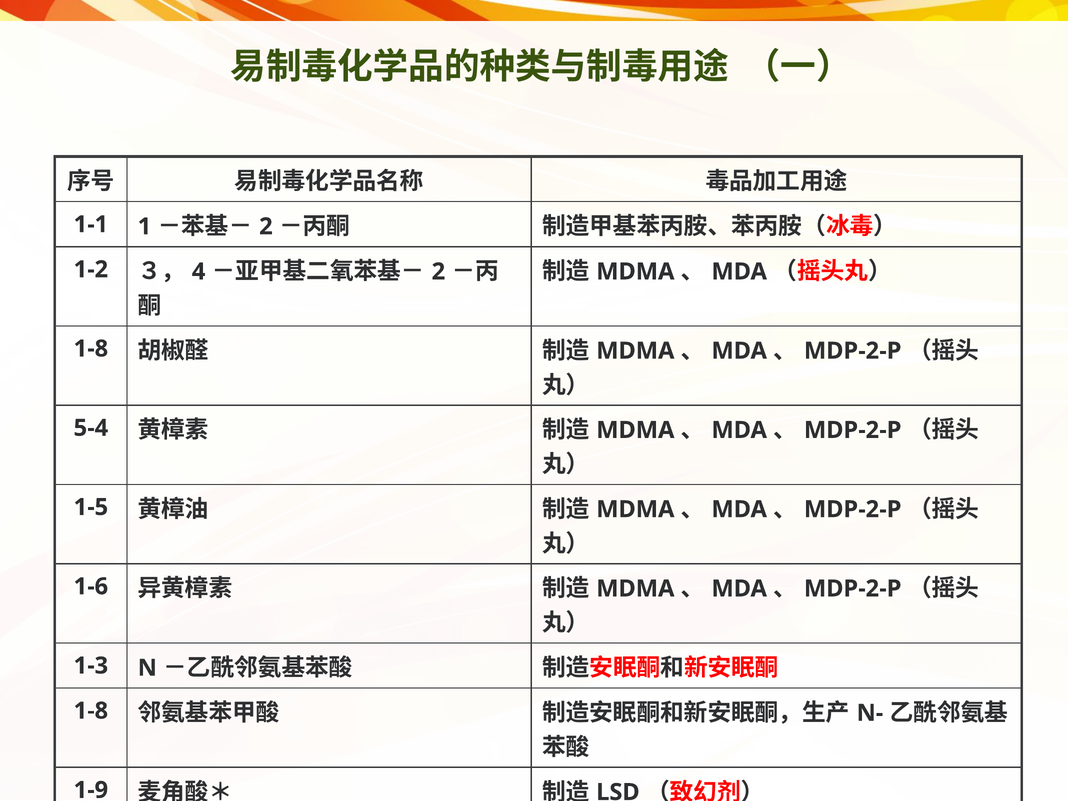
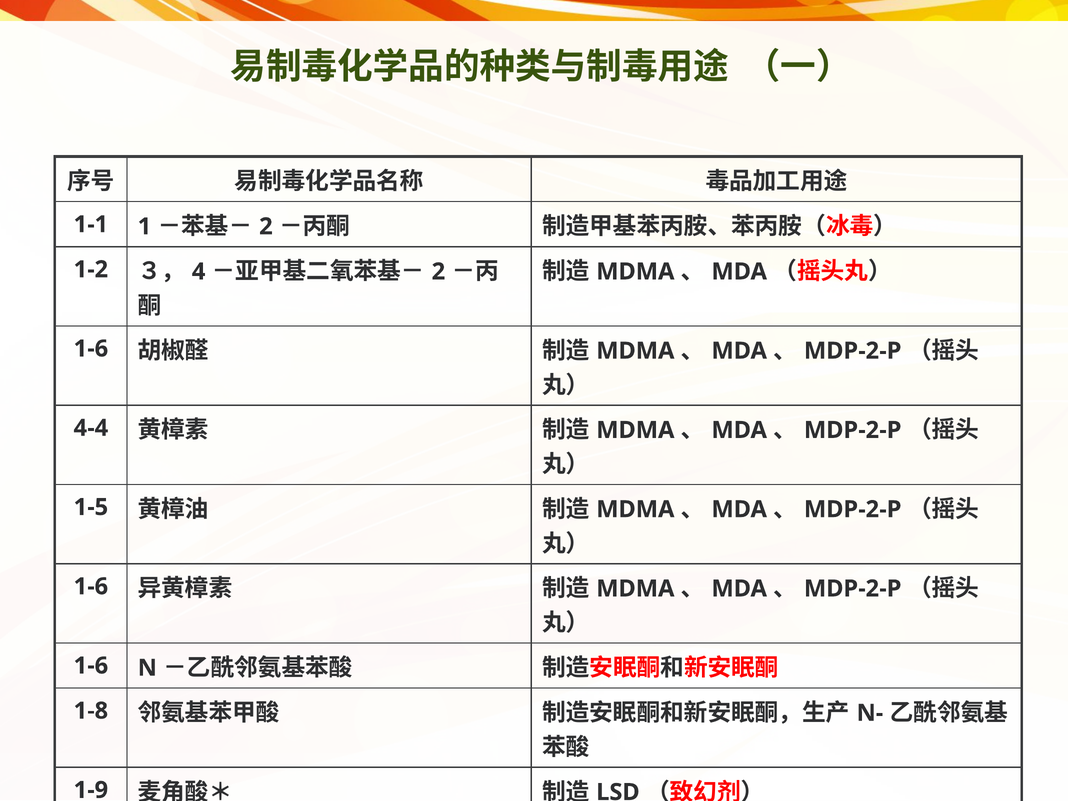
1-8: 1-8 -> 1-6 (91, 349)
5-4: 5-4 -> 4-4 (91, 428)
1-3: 1-3 -> 1-6 (91, 666)
